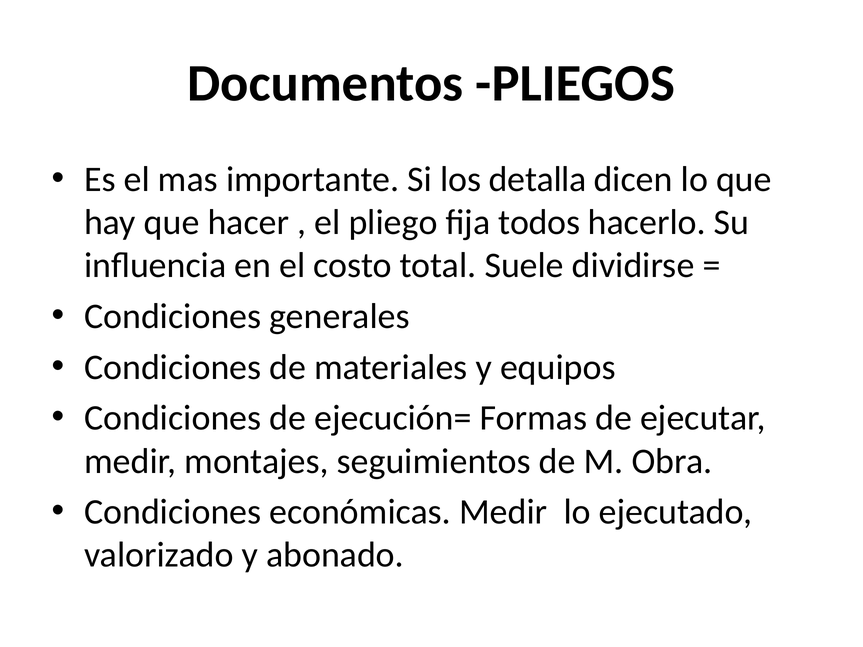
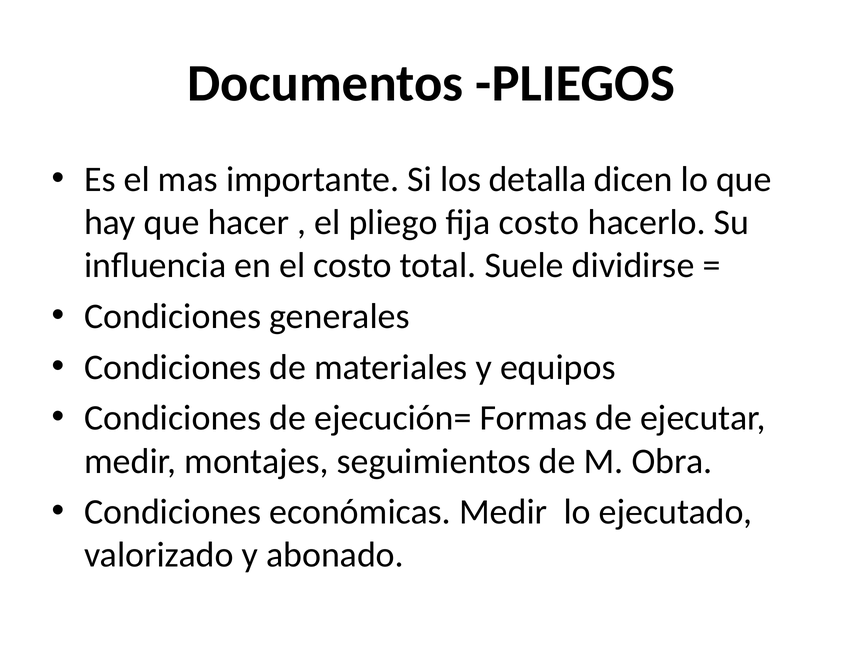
fija todos: todos -> costo (539, 223)
